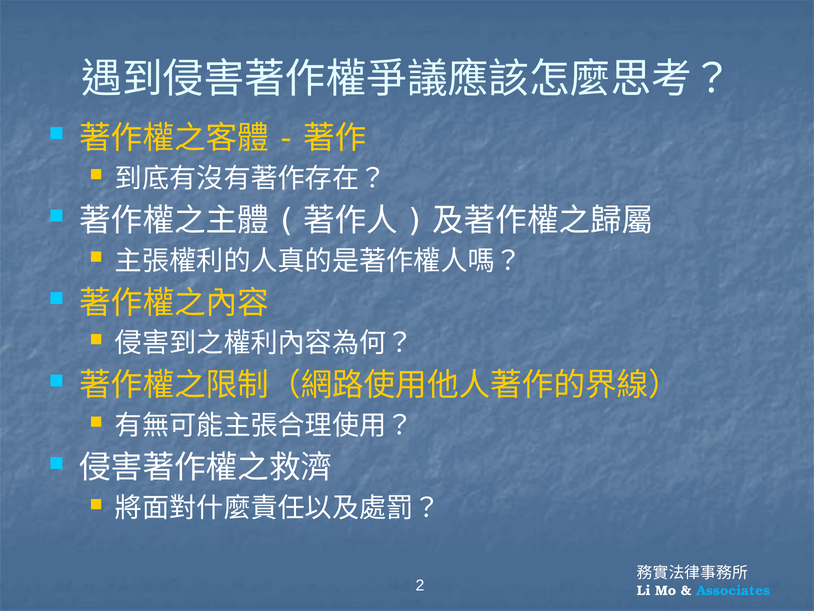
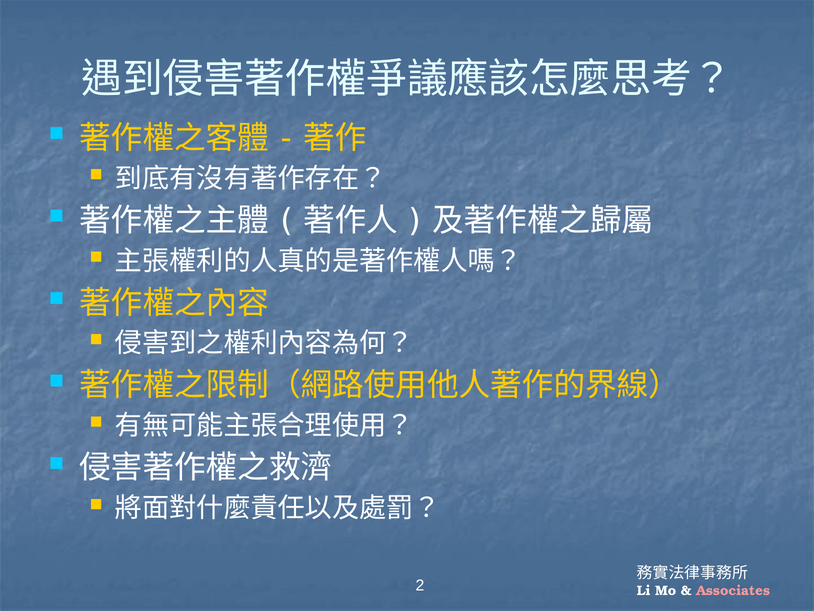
Associates colour: light blue -> pink (733, 590)
